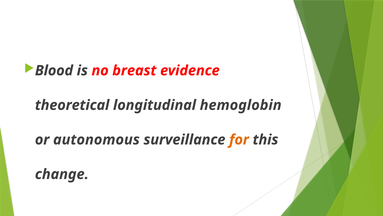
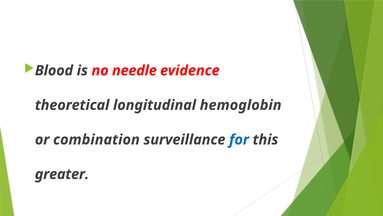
breast: breast -> needle (134, 70)
autonomous: autonomous -> combination (96, 139)
for colour: orange -> blue (239, 139)
change: change -> greater (62, 174)
